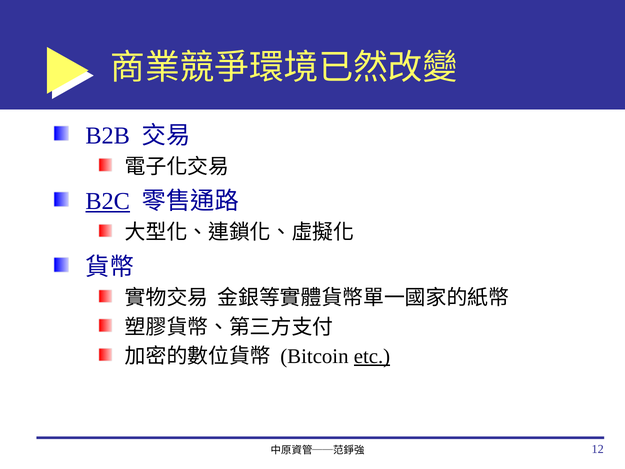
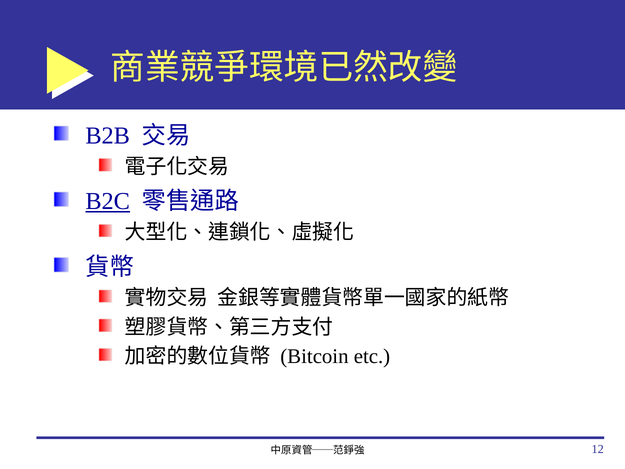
etc underline: present -> none (372, 356)
